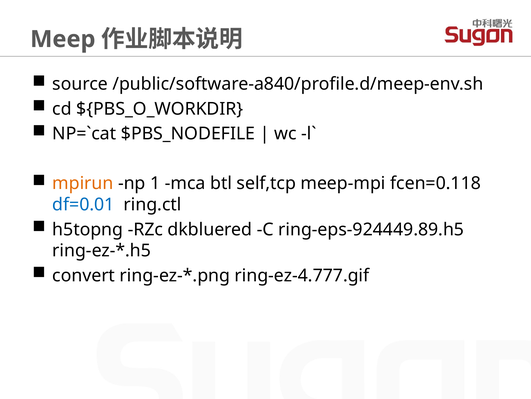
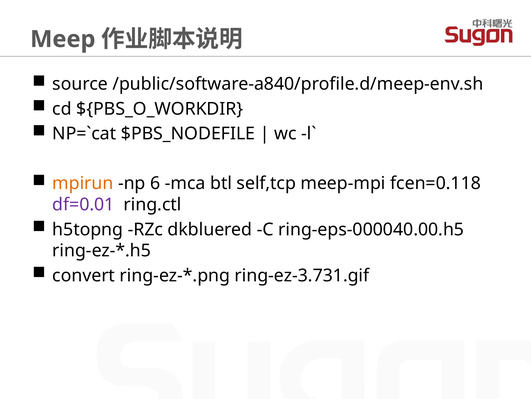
1: 1 -> 6 (155, 183)
df=0.01 colour: blue -> purple (83, 204)
ring-eps-924449.89.h5: ring-eps-924449.89.h5 -> ring-eps-000040.00.h5 (371, 229)
ring-ez-4.777.gif: ring-ez-4.777.gif -> ring-ez-3.731.gif (302, 275)
